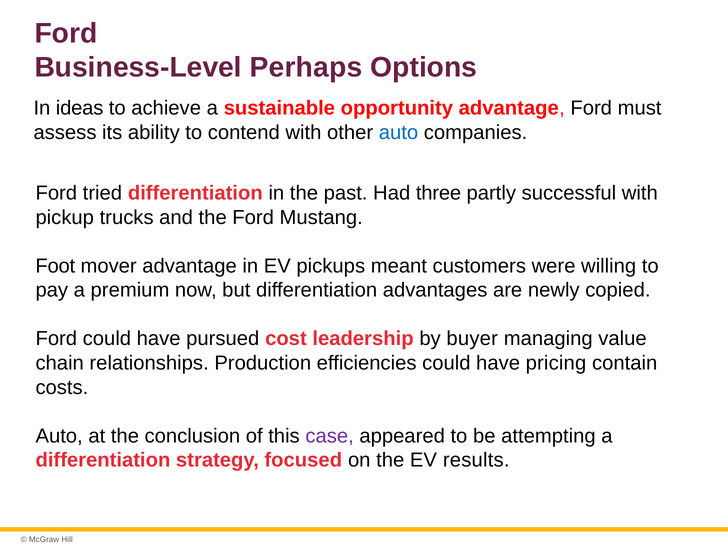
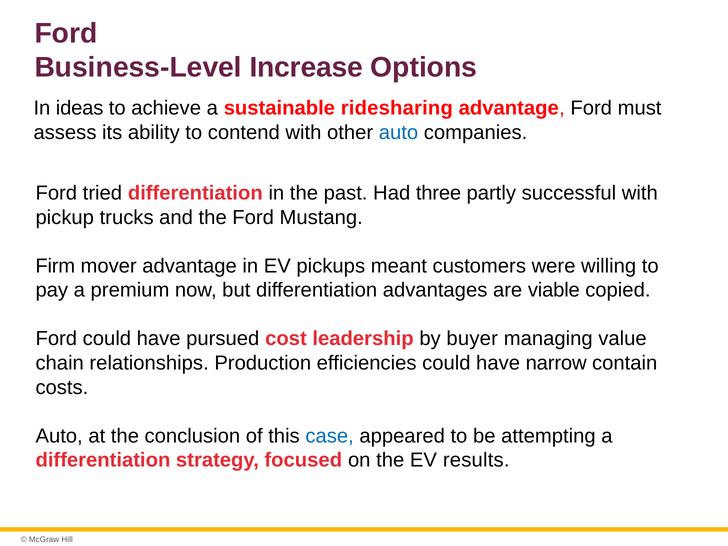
Perhaps: Perhaps -> Increase (306, 67)
opportunity: opportunity -> ridesharing (397, 108)
Foot: Foot -> Firm (55, 266)
newly: newly -> viable (554, 290)
pricing: pricing -> narrow (556, 363)
case colour: purple -> blue (330, 436)
